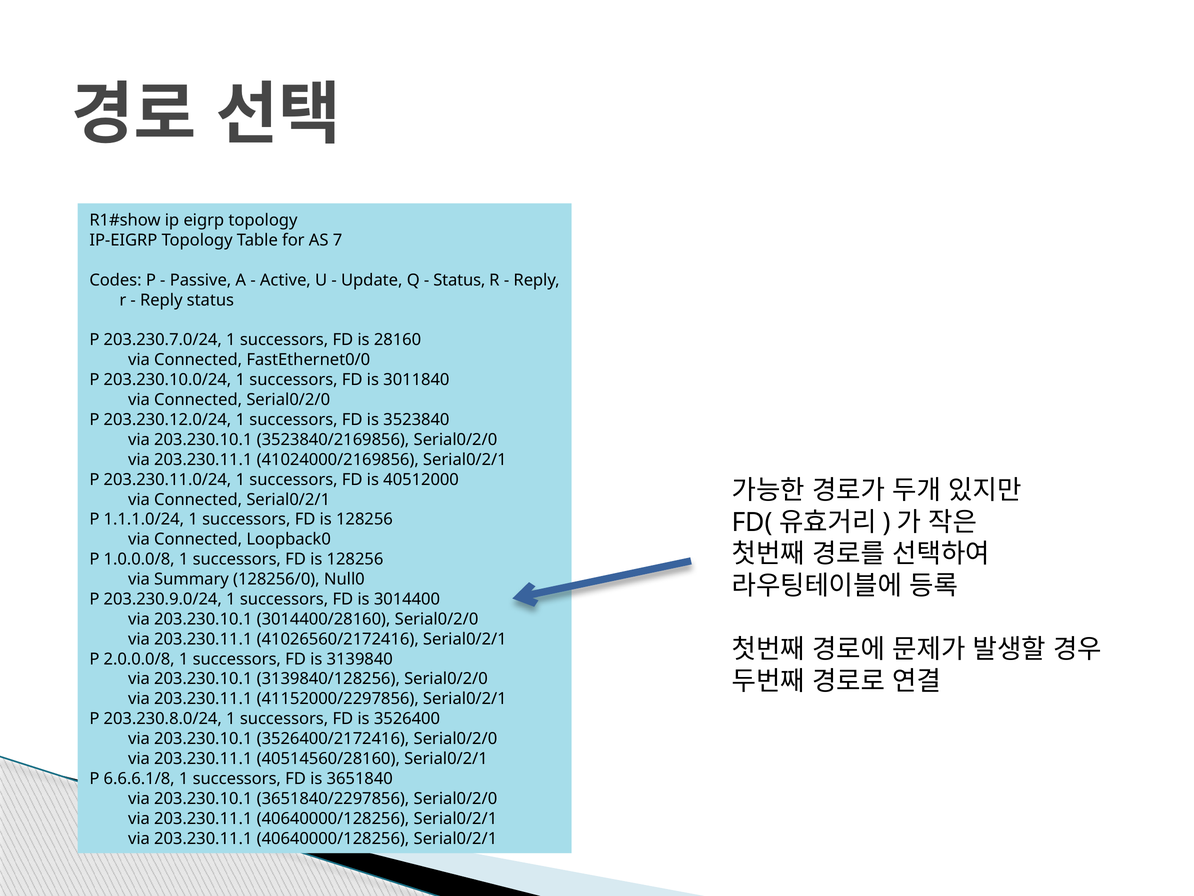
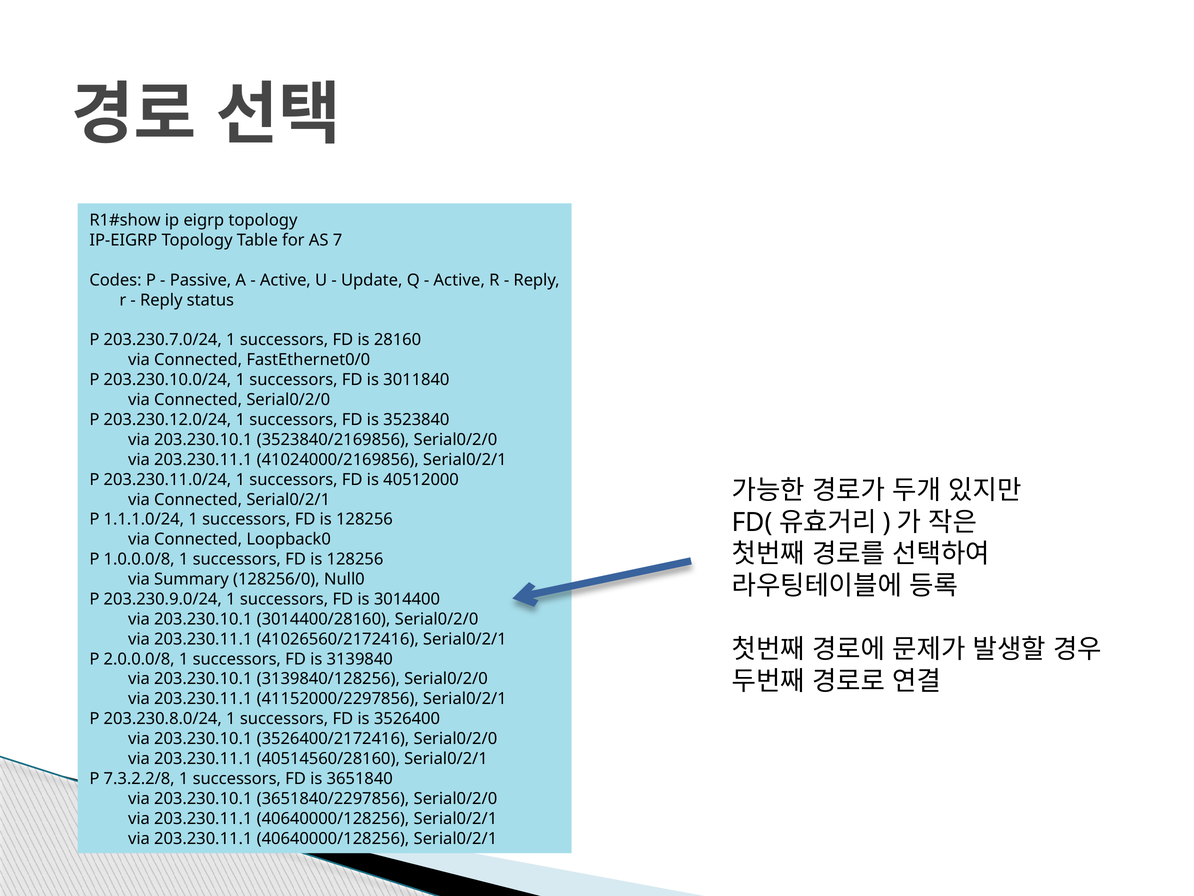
Status: Status -> Active (459, 280)
6.6.6.1/8: 6.6.6.1/8 -> 7.3.2.2/8 (139, 778)
